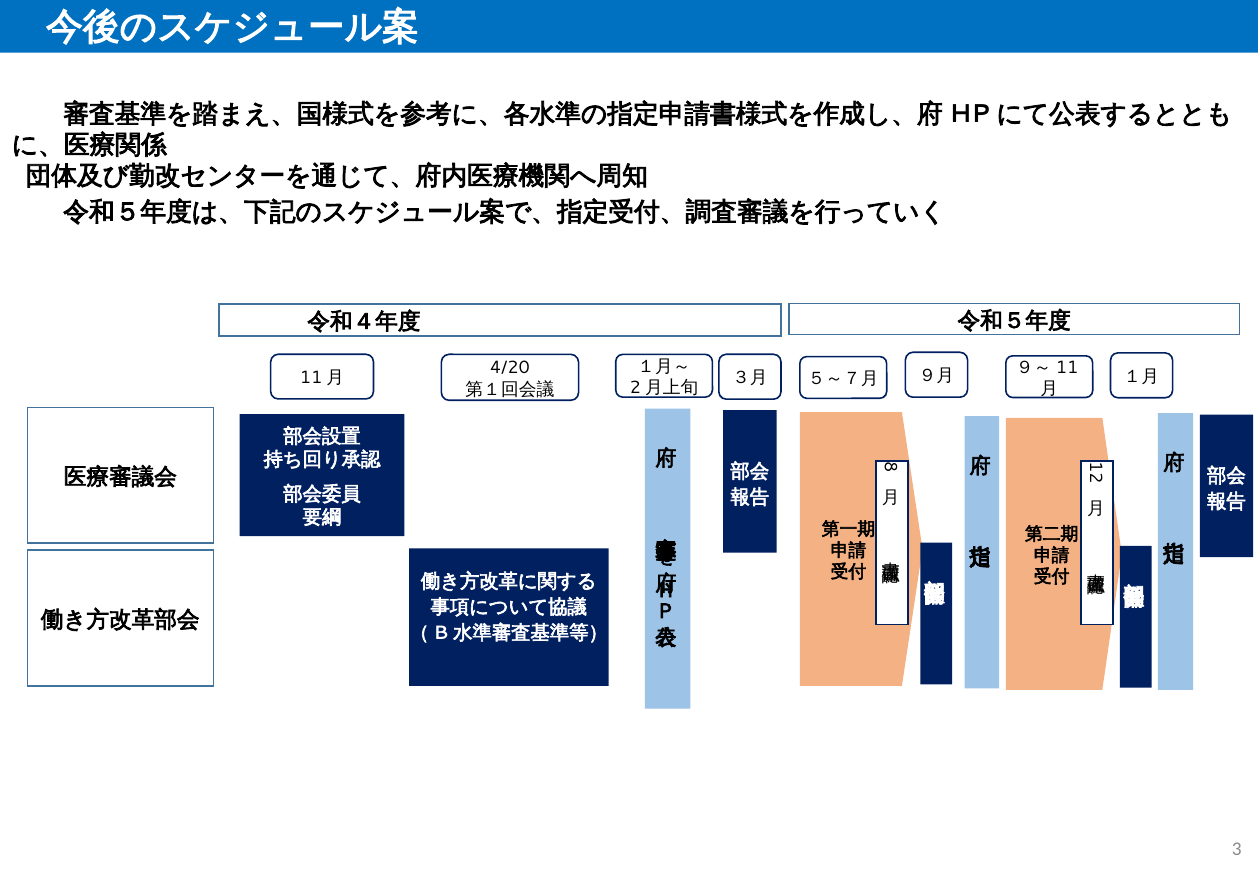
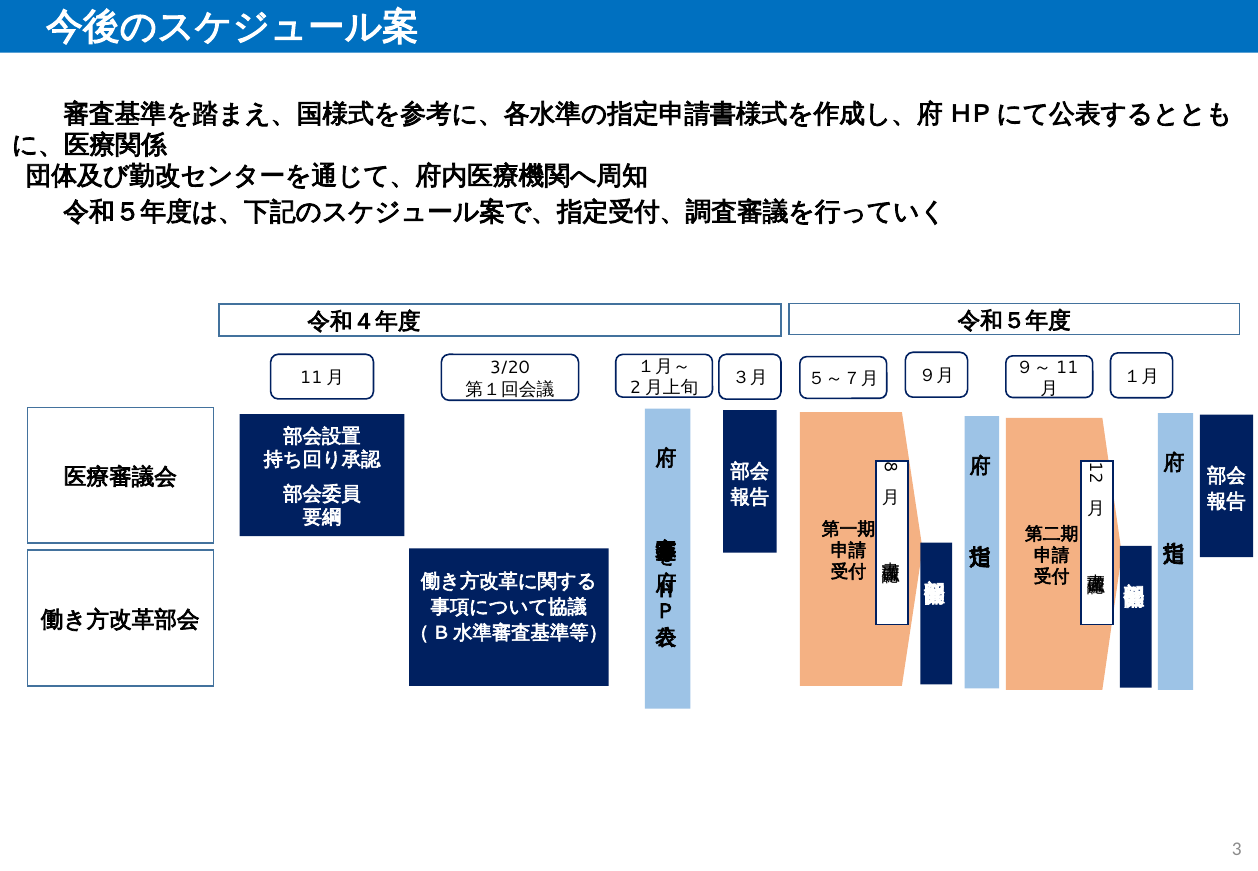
4/20: 4/20 -> 3/20 (510, 368)
